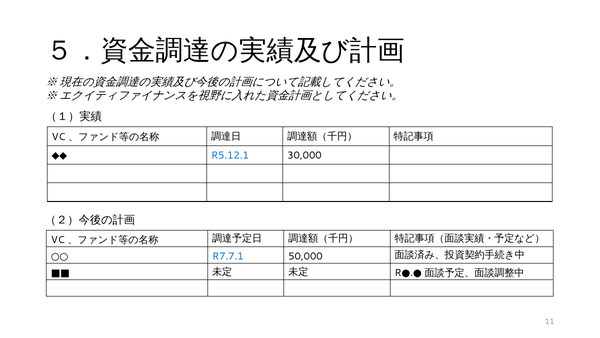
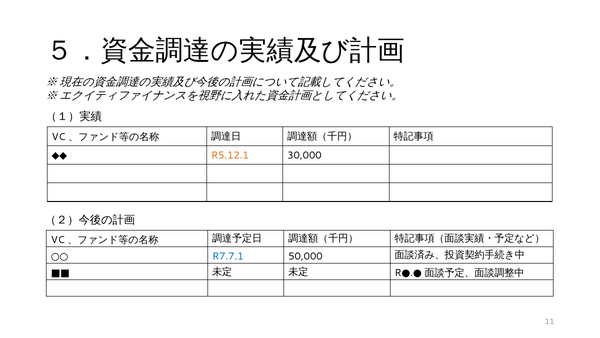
R5.12.1 colour: blue -> orange (230, 155)
